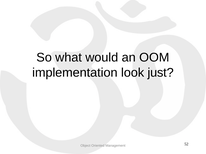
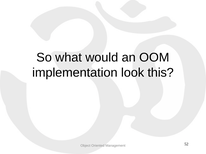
just: just -> this (161, 73)
